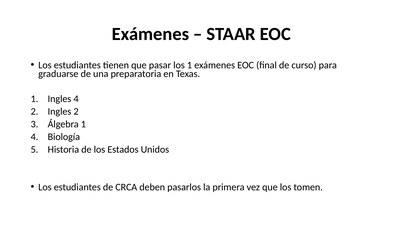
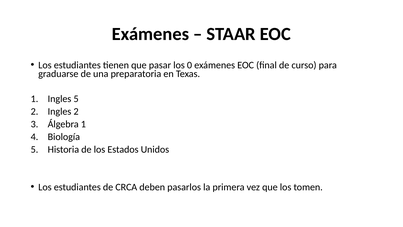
los 1: 1 -> 0 (190, 65)
Ingles 4: 4 -> 5 (76, 99)
